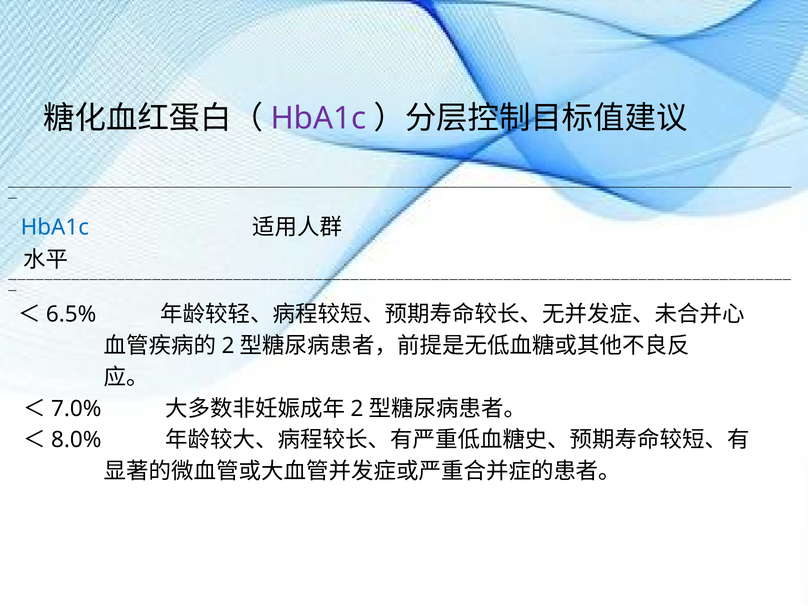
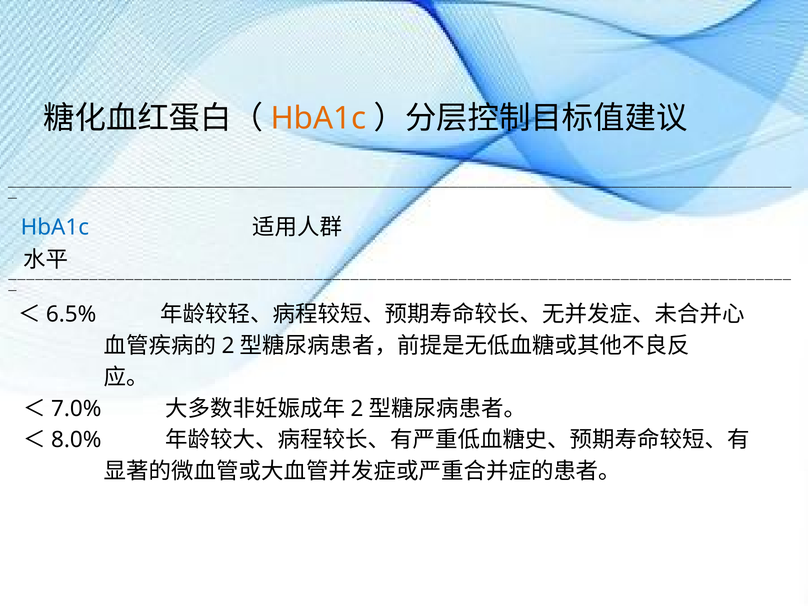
HbA1c colour: purple -> orange (318, 118)
